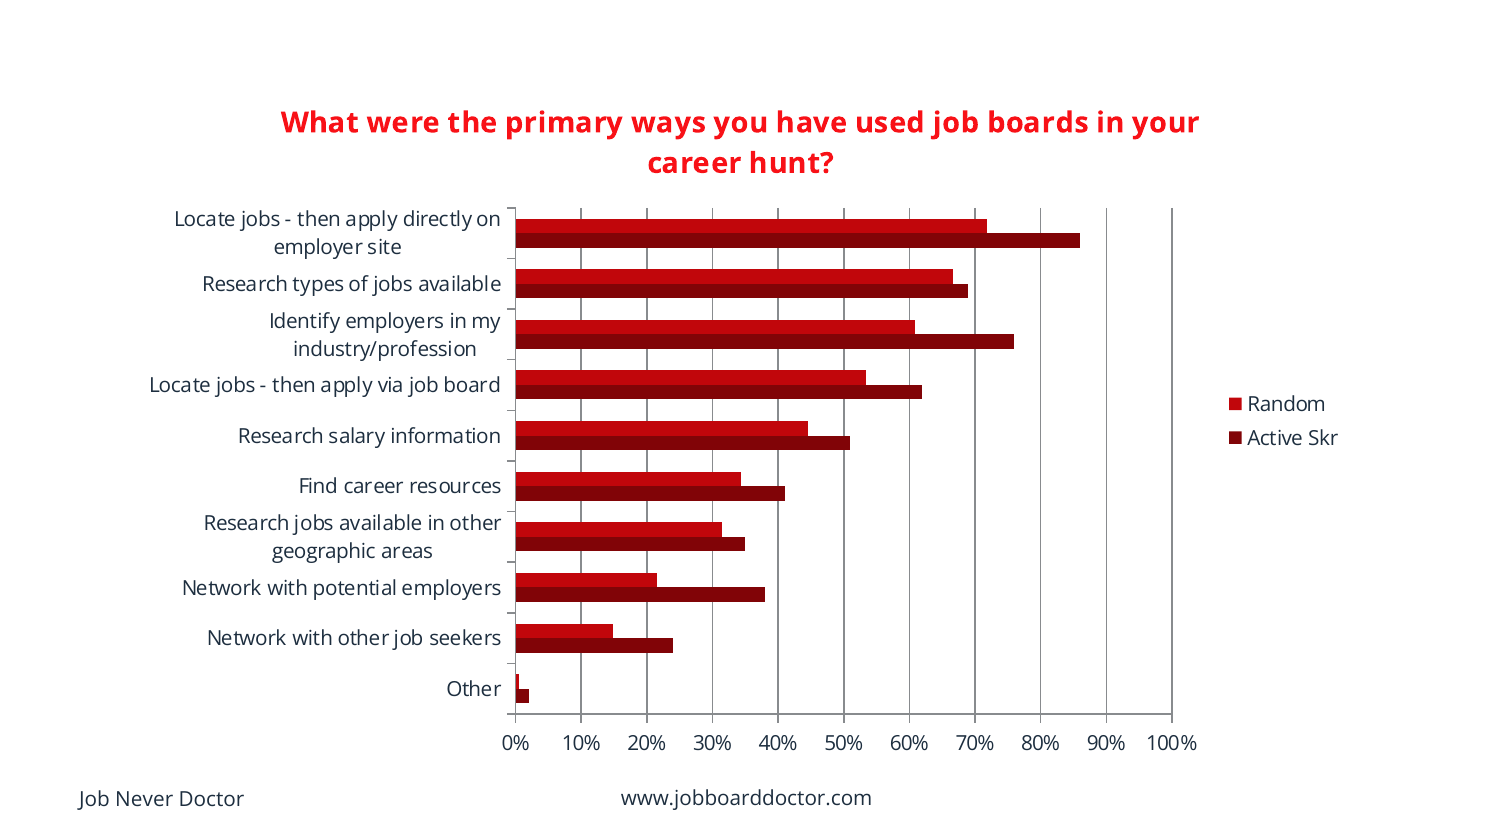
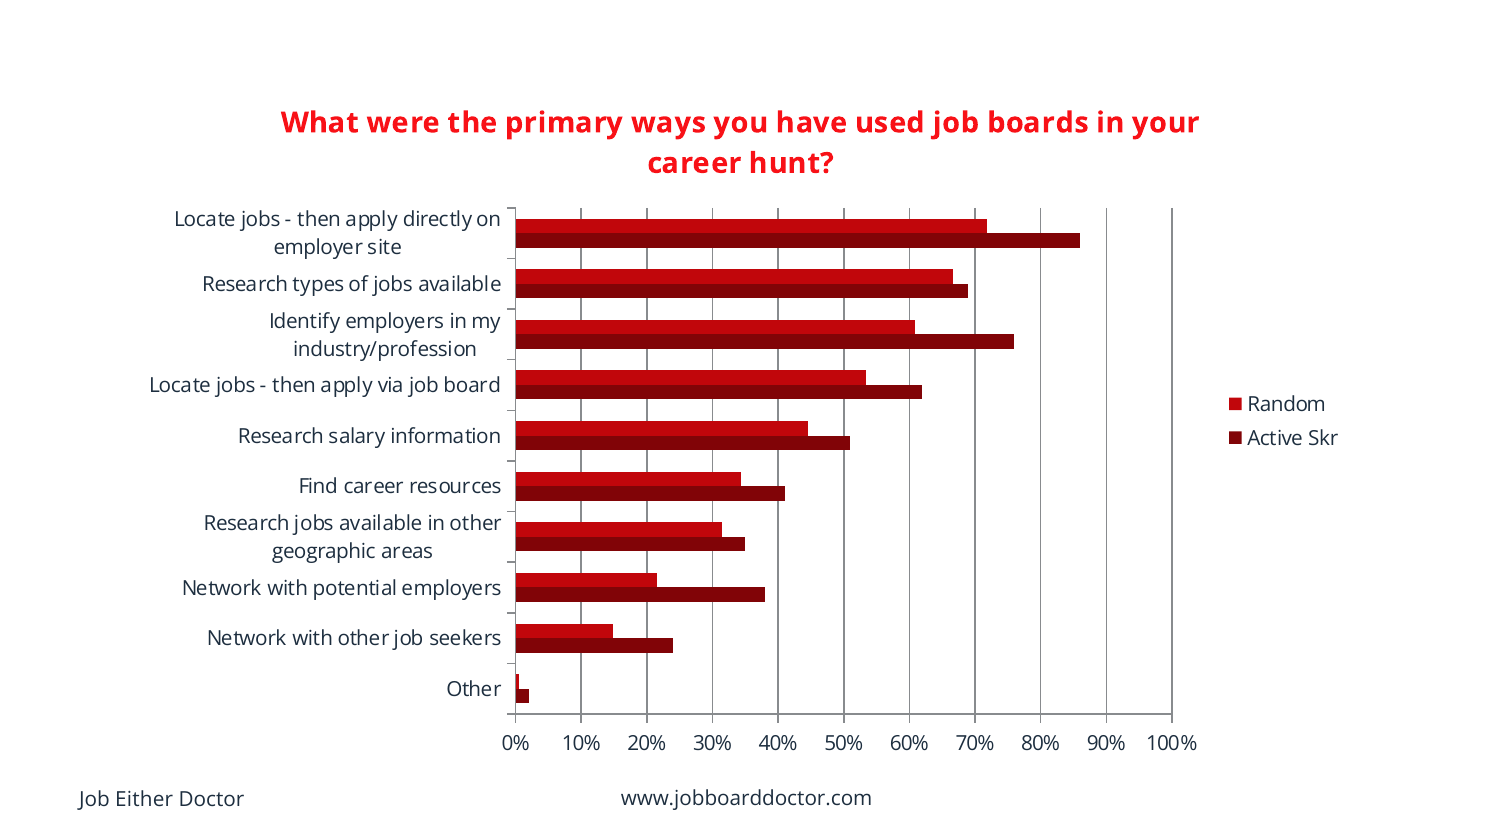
Never: Never -> Either (144, 800)
